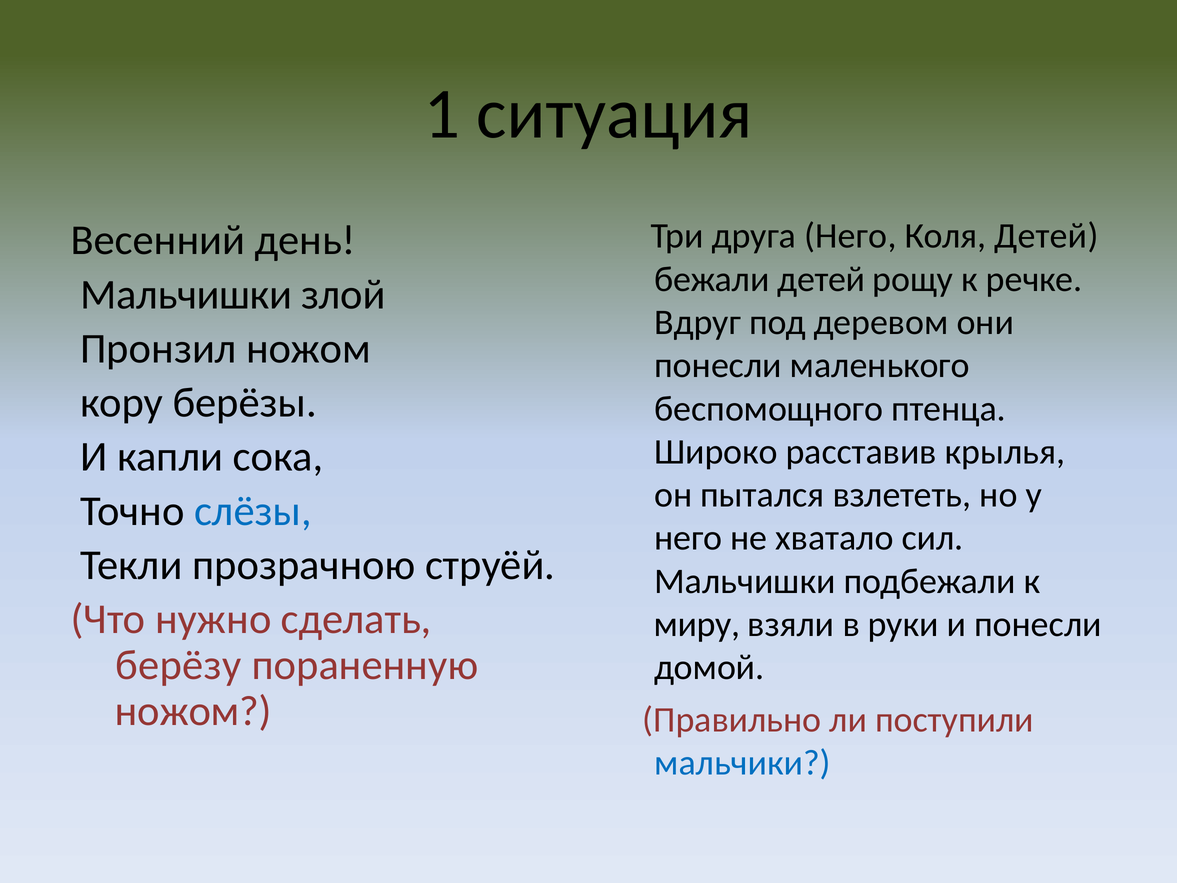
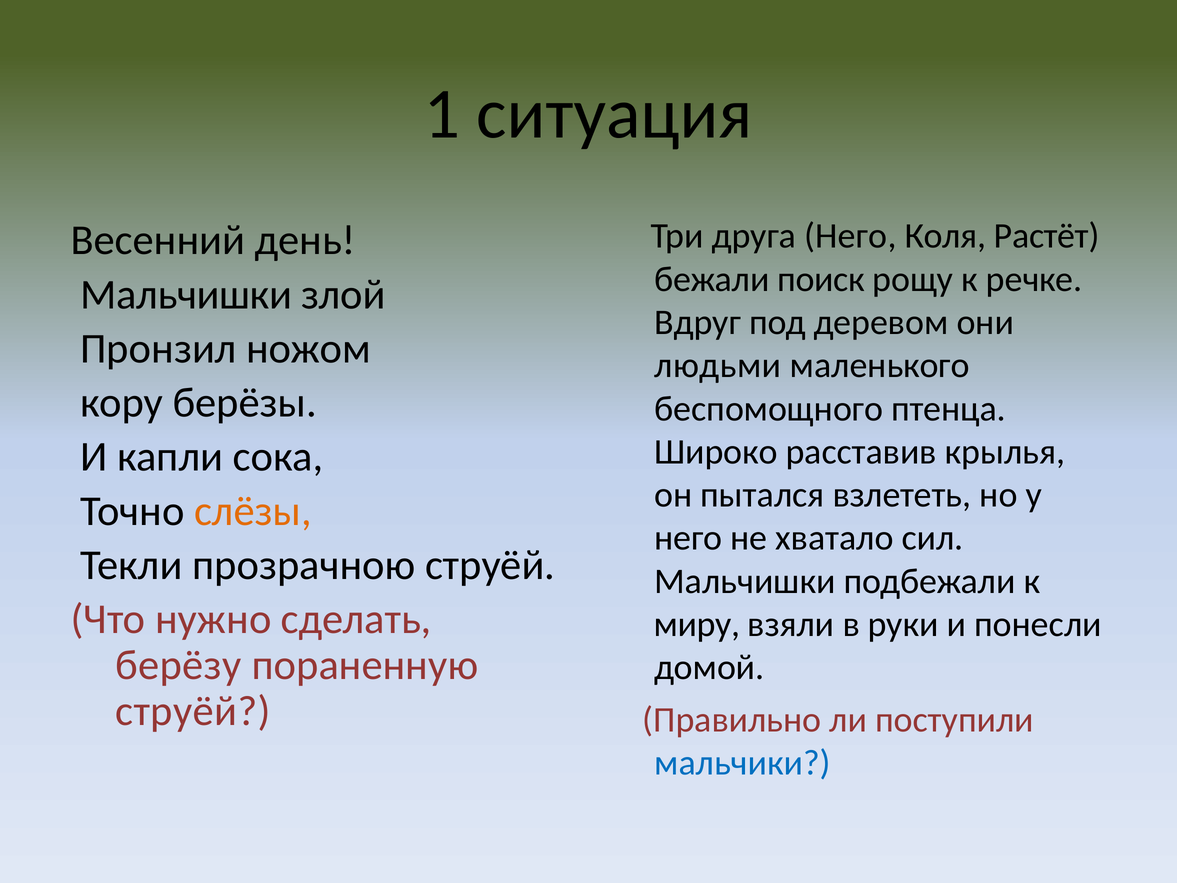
Коля Детей: Детей -> Растёт (1047, 236)
бежали детей: детей -> поиск (821, 279)
понесли: понесли -> людьми (718, 365)
слёзы colour: blue -> orange (253, 511)
ножом: ножом -> струёй (193, 711)
